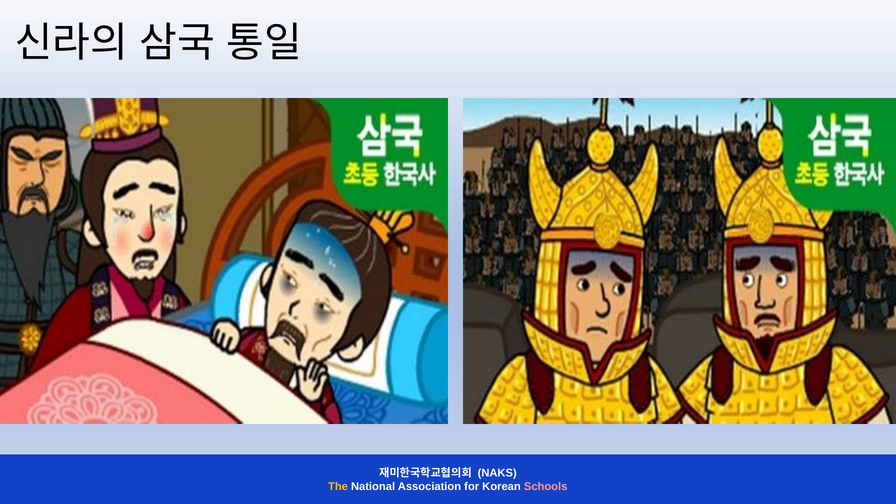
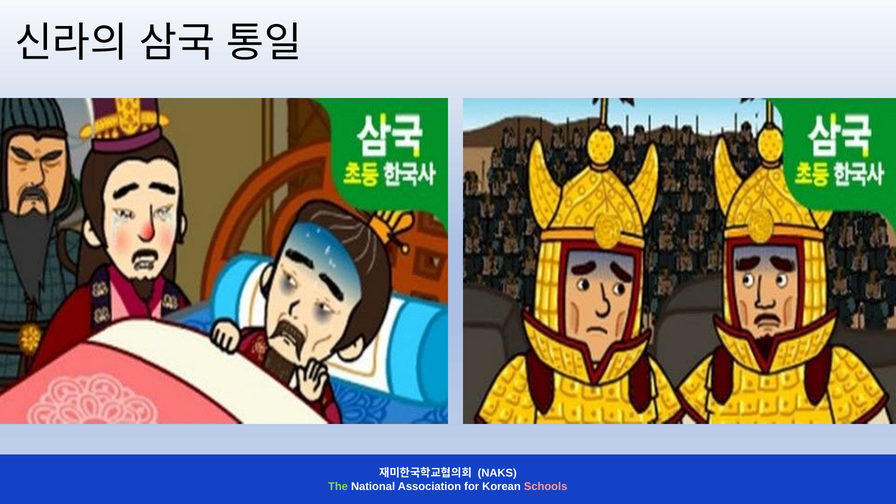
The colour: yellow -> light green (338, 487)
